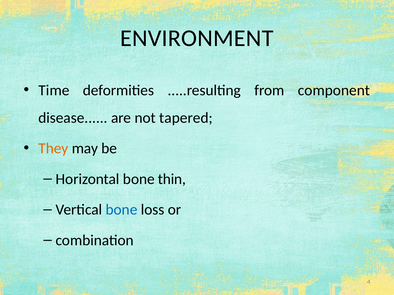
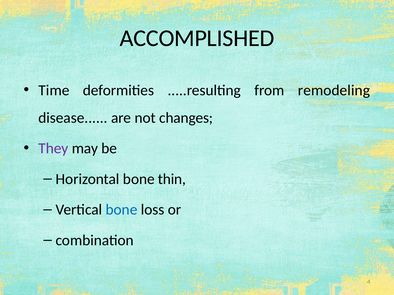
ENVIRONMENT: ENVIRONMENT -> ACCOMPLISHED (197, 38)
component: component -> remodeling (334, 90)
tapered: tapered -> changes (186, 118)
They colour: orange -> purple (53, 149)
